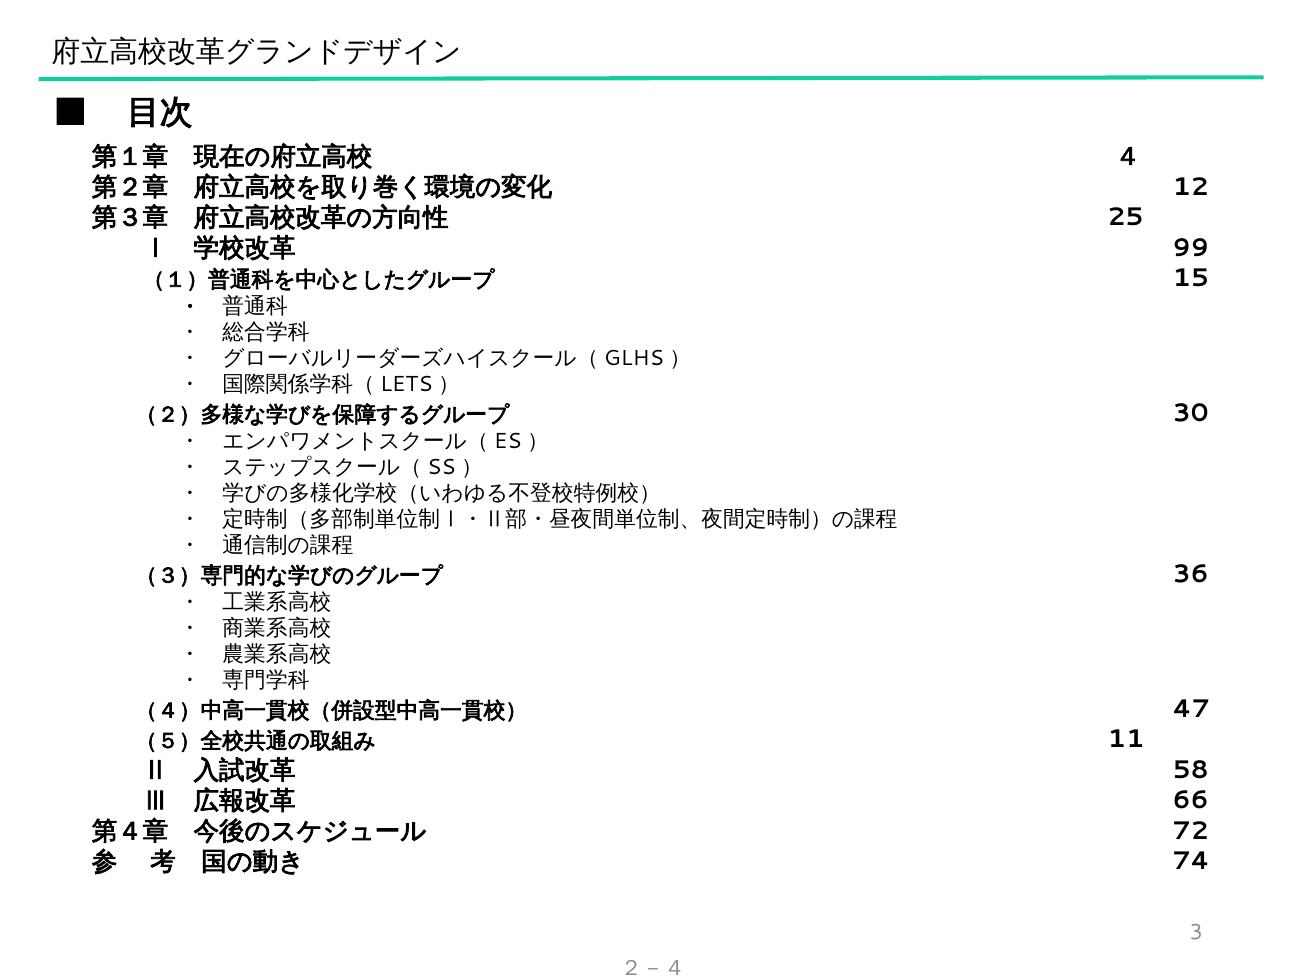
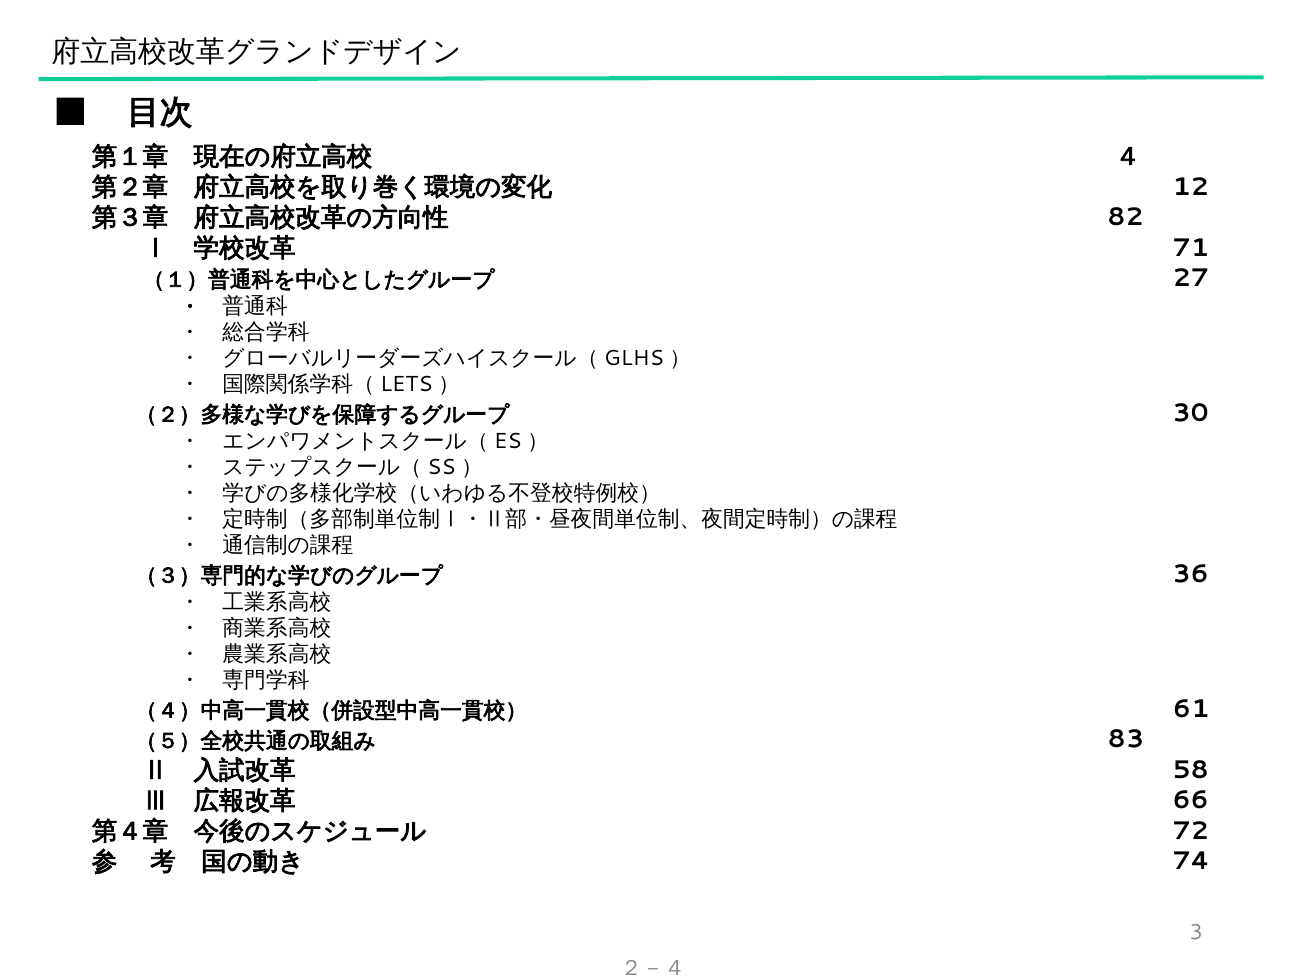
25: 25 -> 82 (1125, 217)
99: 99 -> 71 (1191, 248)
15: 15 -> 27 (1191, 278)
47: 47 -> 61 (1191, 710)
11: 11 -> 83 (1126, 740)
